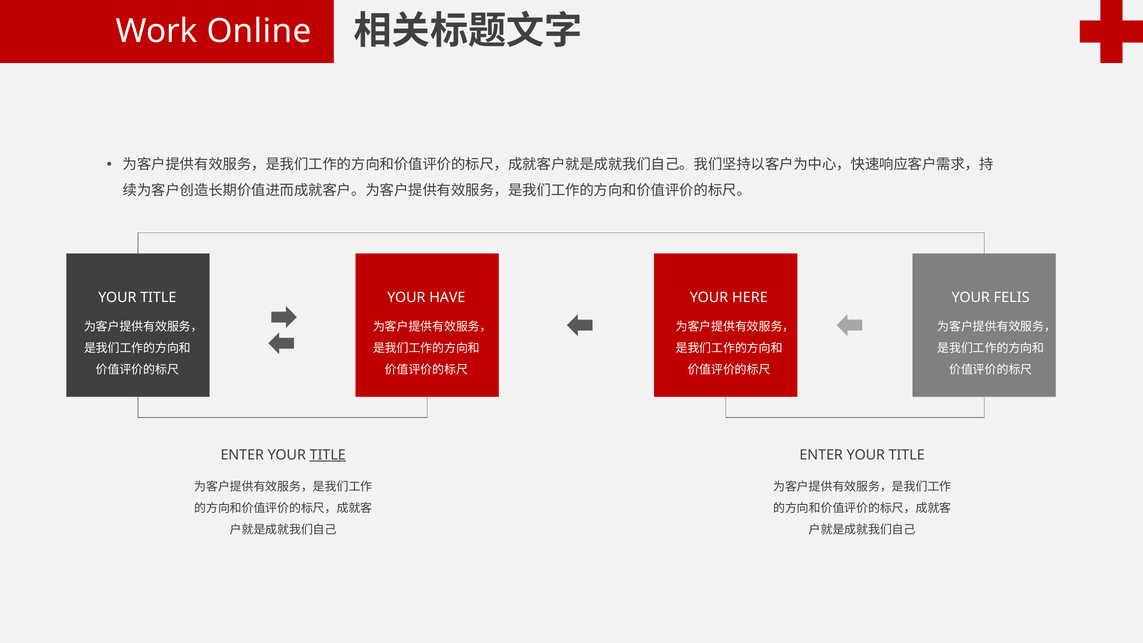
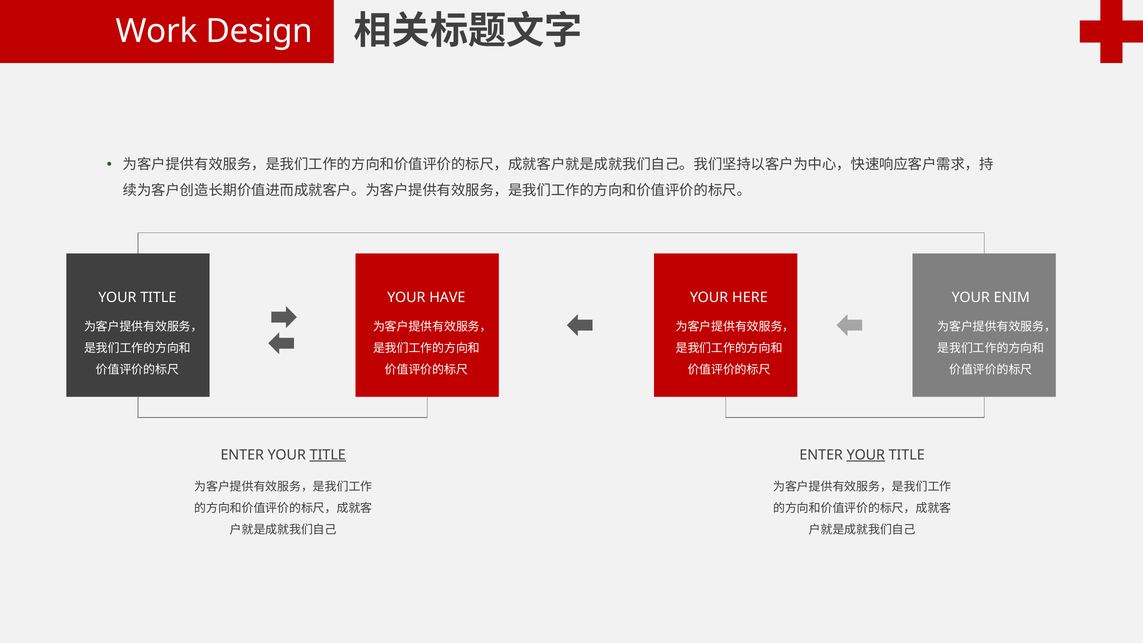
Online: Online -> Design (259, 31)
FELIS: FELIS -> ENIM (1012, 297)
YOUR underline: none -> present (866, 455)
